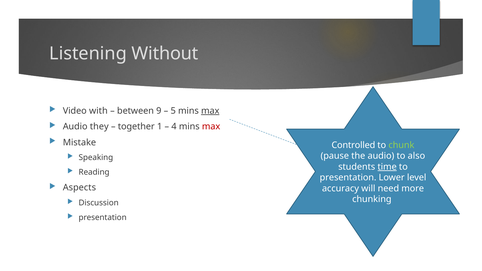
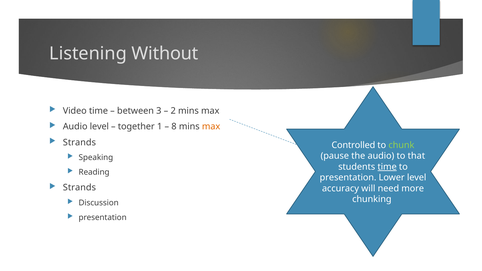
Video with: with -> time (98, 111)
9: 9 -> 3 (159, 111)
5: 5 -> 2 (173, 111)
max underline: present -> none (210, 111)
Audio they: they -> level (99, 127)
4: 4 -> 8 (174, 127)
max colour: red -> orange (211, 127)
Mistake: Mistake -> Strands (79, 143)
also: also -> that (416, 156)
Aspects: Aspects -> Strands (79, 188)
